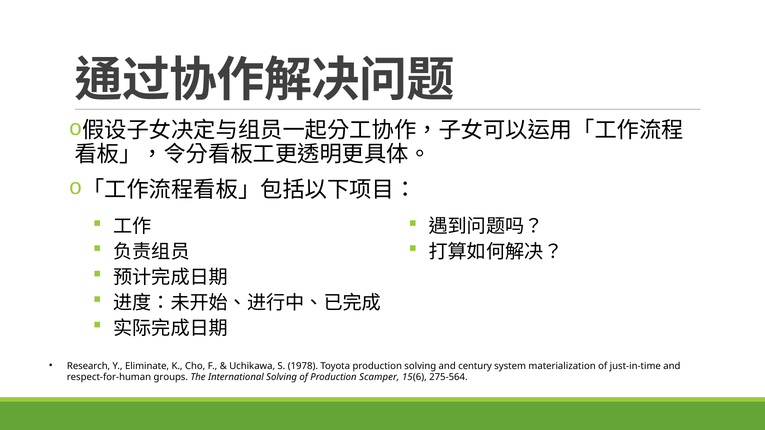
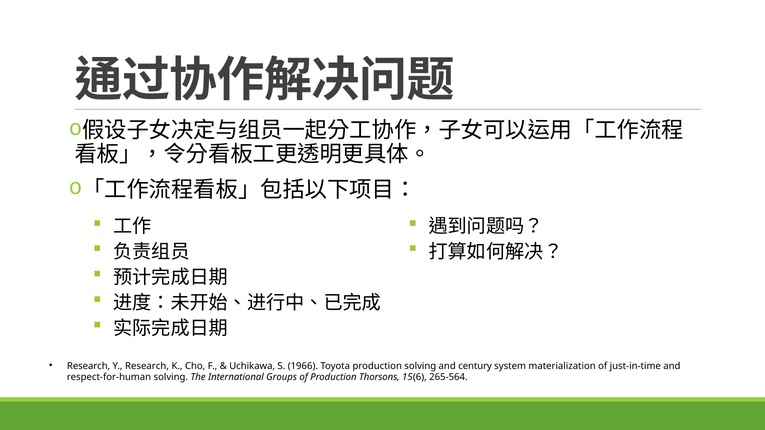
Y Eliminate: Eliminate -> Research (147, 366)
1978: 1978 -> 1966 (303, 366)
respect-for-human groups: groups -> solving (171, 378)
International Solving: Solving -> Groups (282, 378)
Scamper: Scamper -> Thorsons (379, 378)
275-564: 275-564 -> 265-564 (448, 378)
